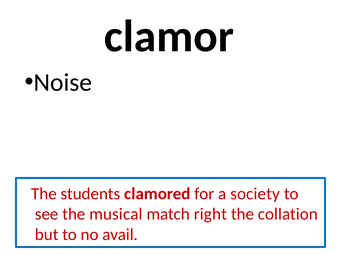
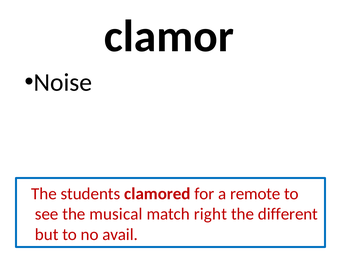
society: society -> remote (255, 194)
collation: collation -> different (288, 215)
